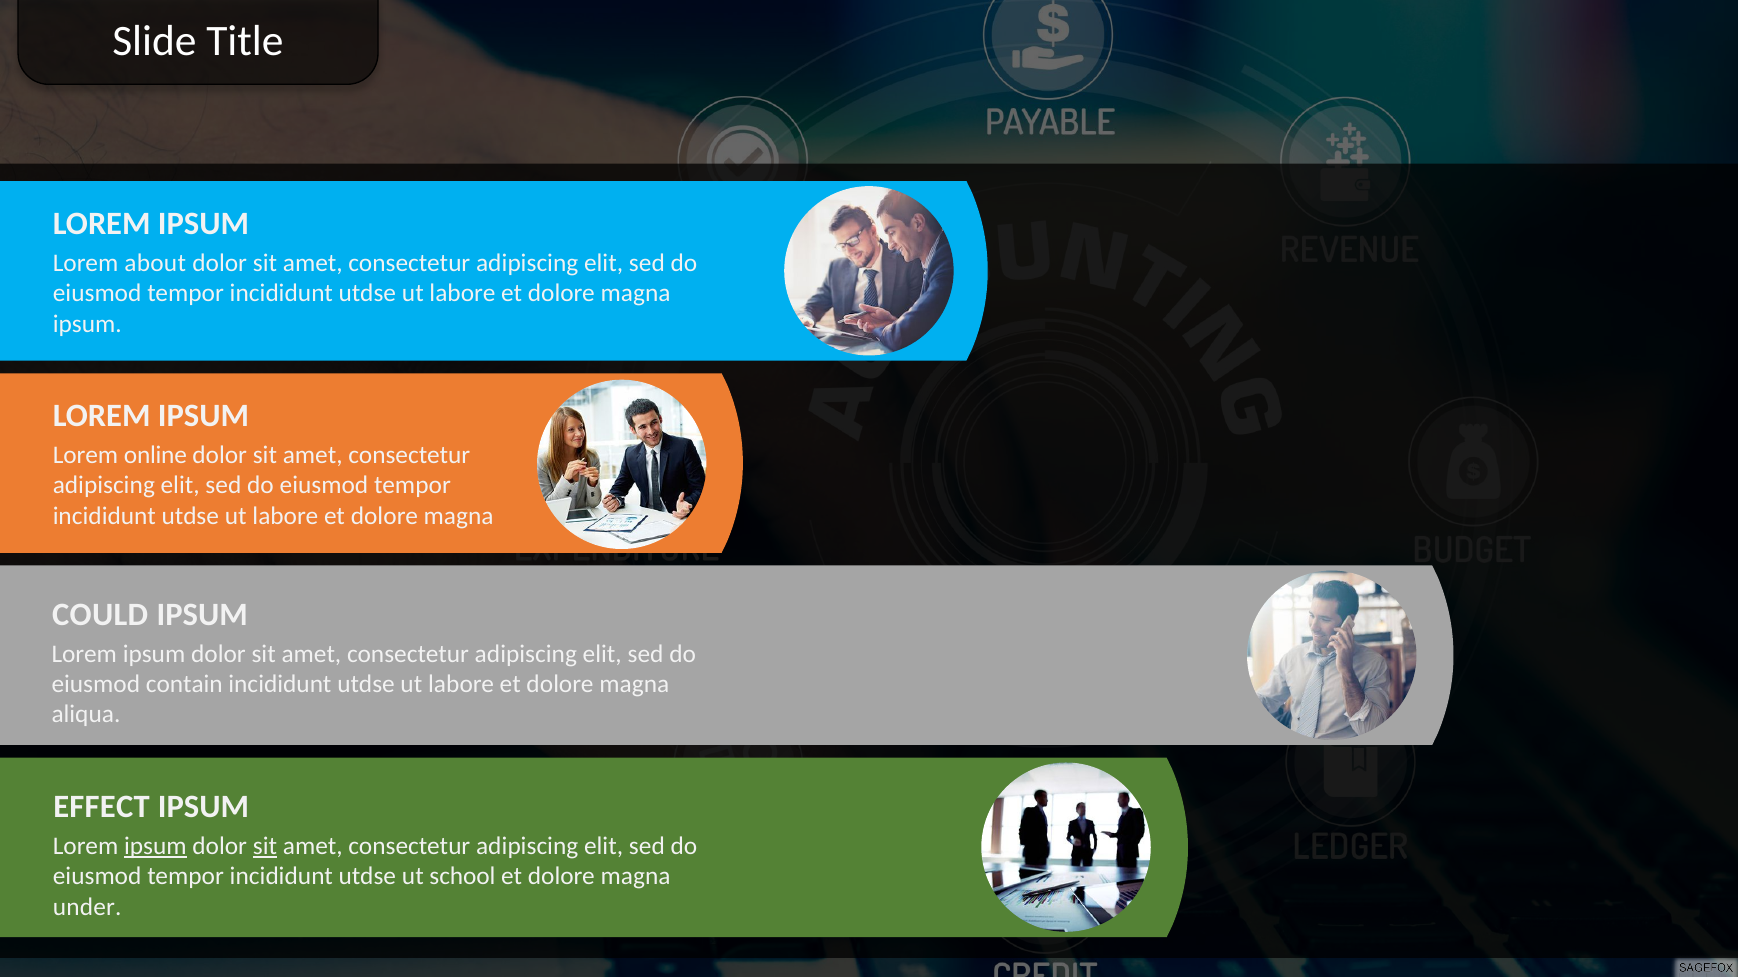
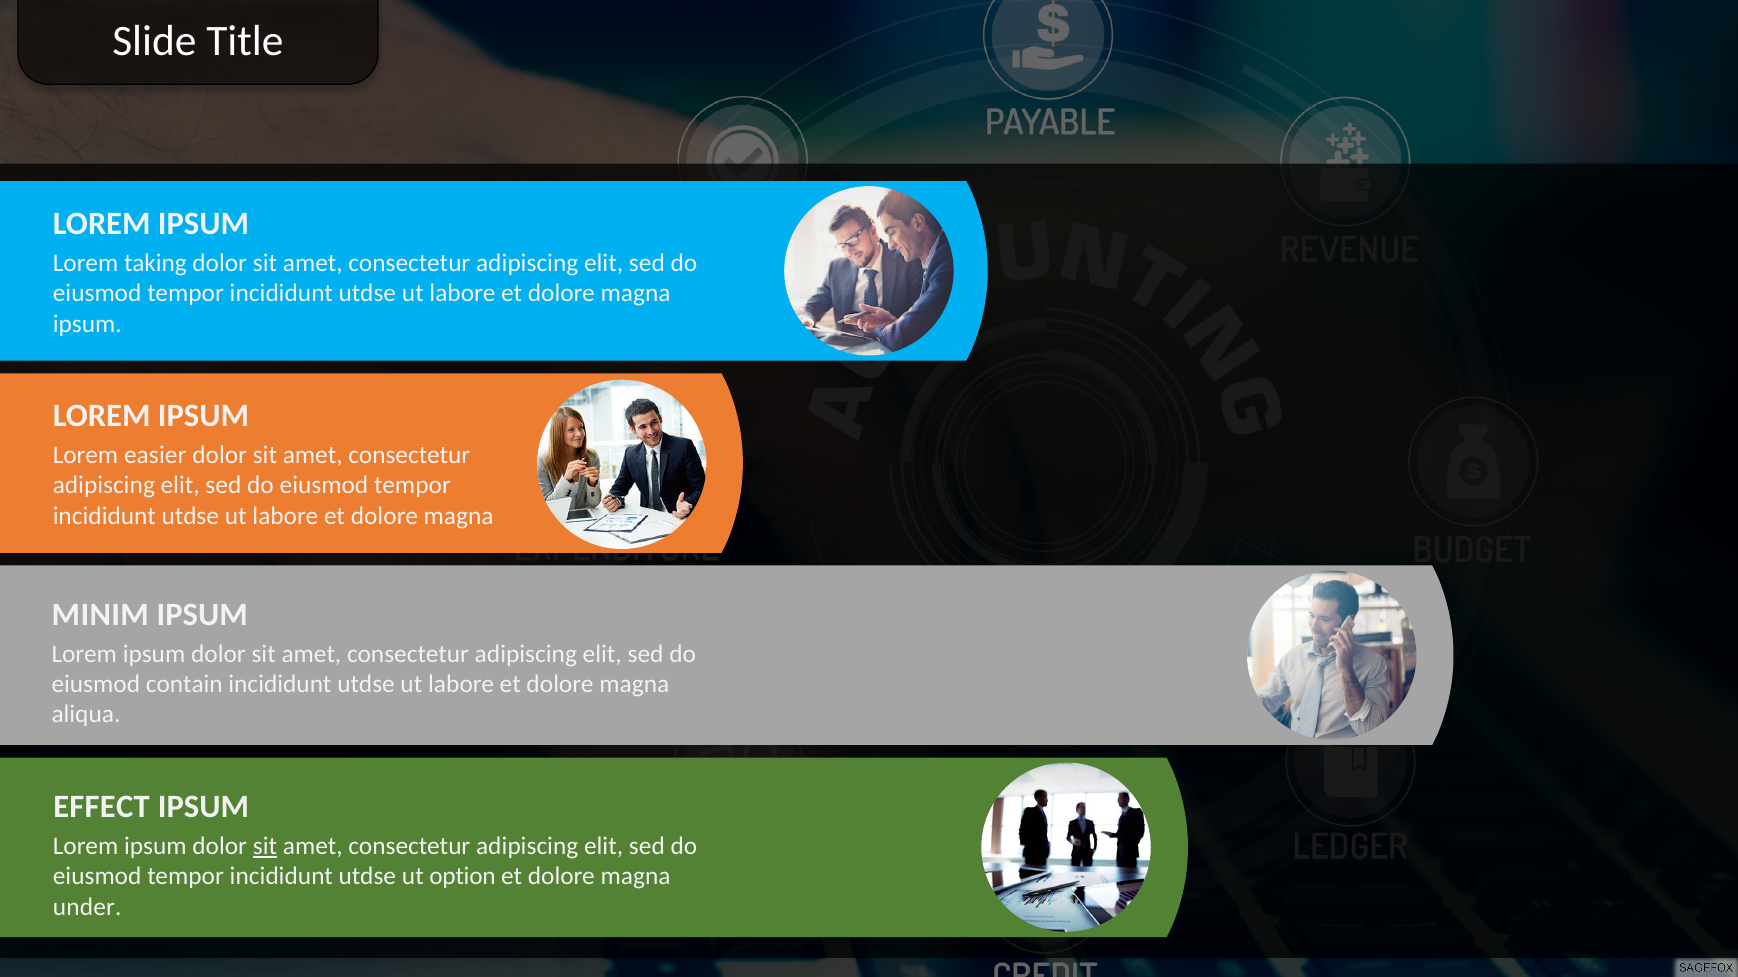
about: about -> taking (155, 263)
online: online -> easier (155, 455)
COULD: COULD -> MINIM (100, 615)
ipsum underline: present -> none (155, 847)
school: school -> option (463, 877)
